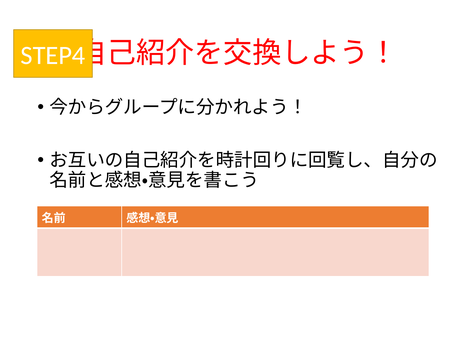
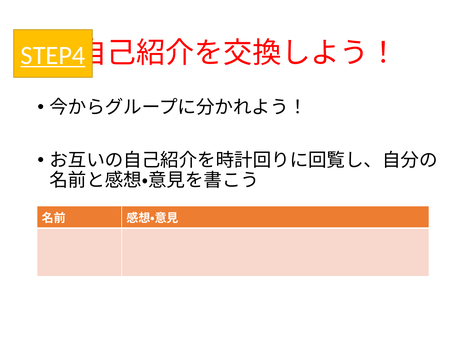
STEP4 underline: none -> present (53, 55)
